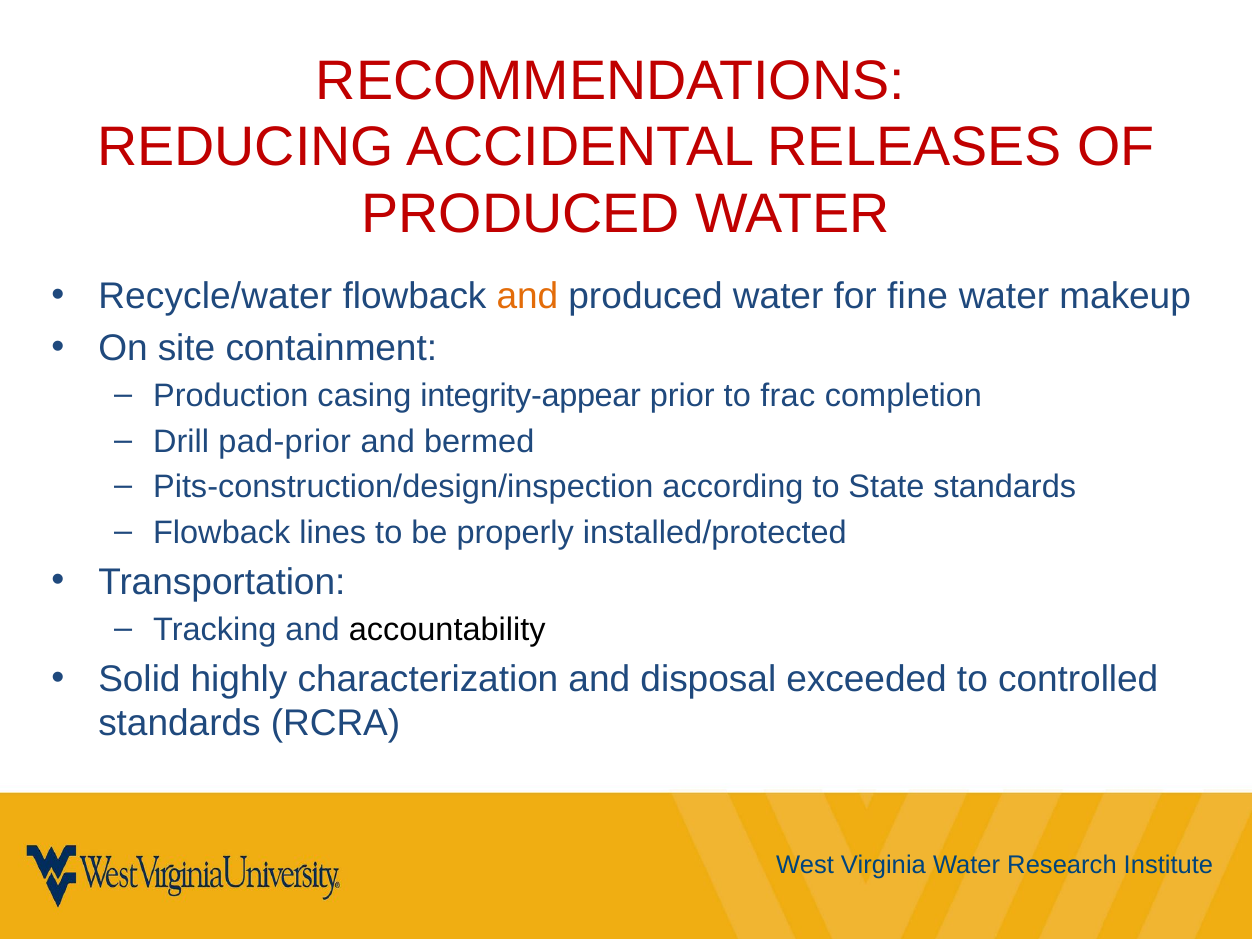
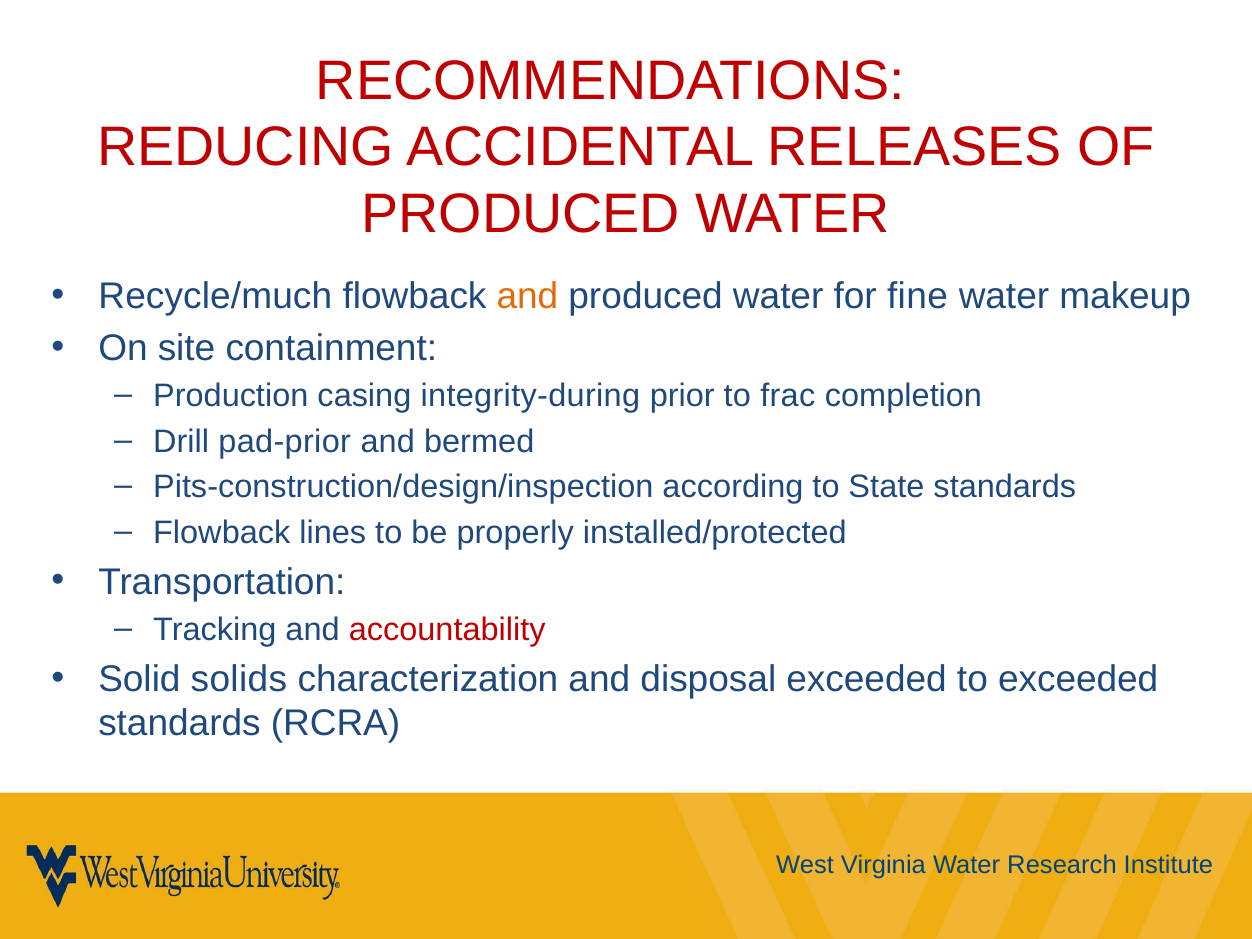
Recycle/water: Recycle/water -> Recycle/much (215, 296)
integrity-appear: integrity-appear -> integrity-during (530, 396)
accountability colour: black -> red (447, 630)
highly: highly -> solids (239, 679)
to controlled: controlled -> exceeded (1078, 679)
